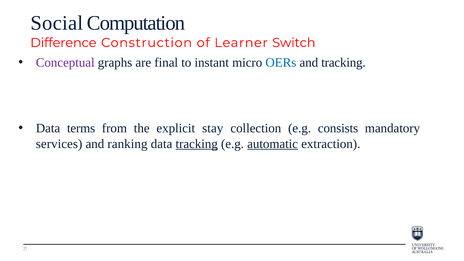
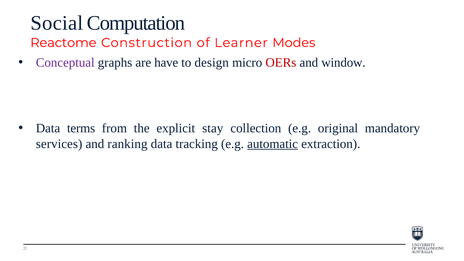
Difference: Difference -> Reactome (63, 43)
Switch: Switch -> Modes (294, 43)
final: final -> have (166, 63)
instant: instant -> design (212, 63)
OERs colour: blue -> red (281, 63)
and tracking: tracking -> window (343, 63)
consists: consists -> original (338, 128)
tracking underline: present -> none (197, 144)
